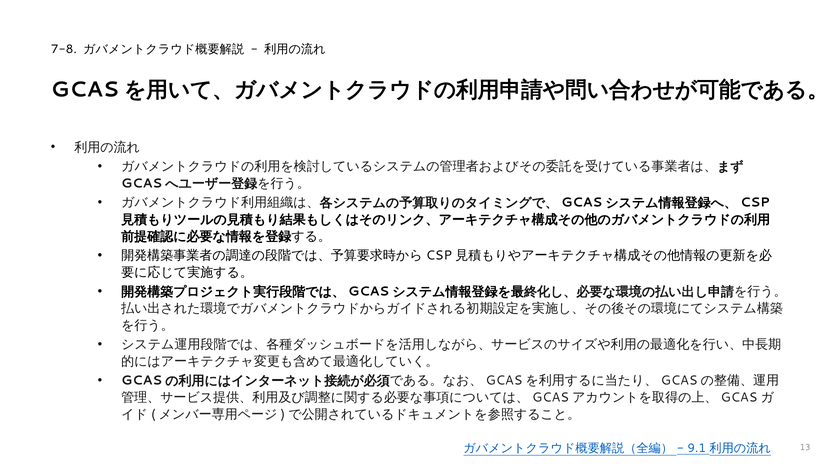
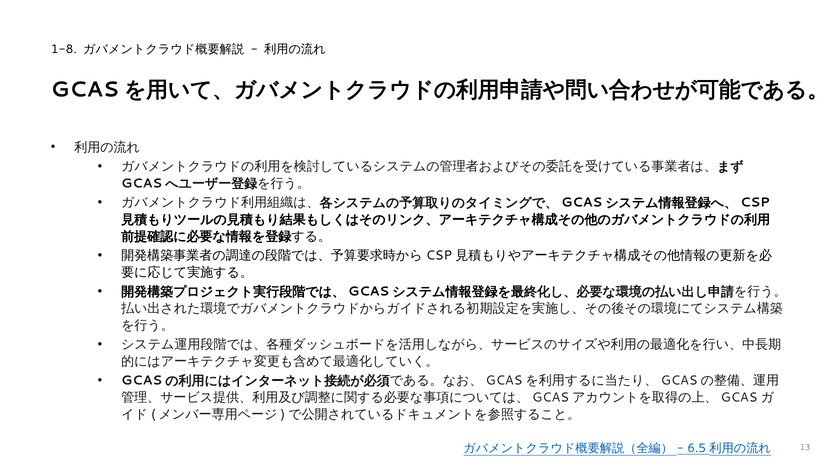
7-8: 7-8 -> 1-8 (64, 49)
9.1: 9.1 -> 6.5 (697, 448)
